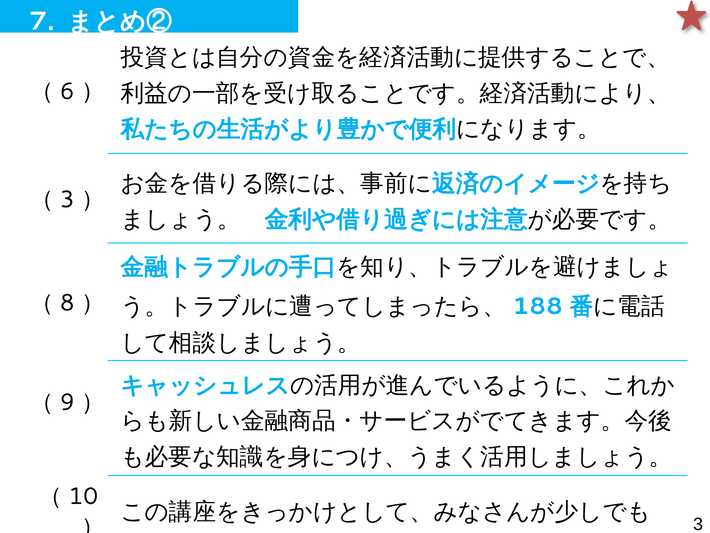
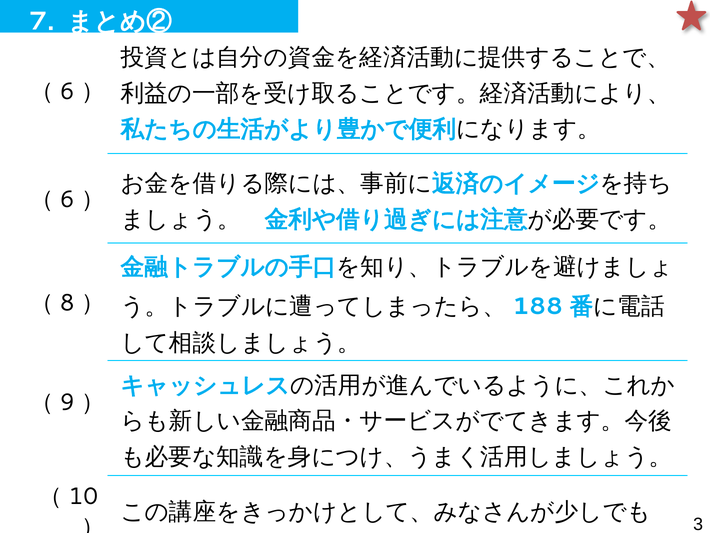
3: 3 -> 6 (67, 199)
